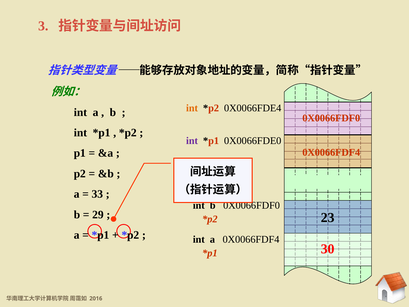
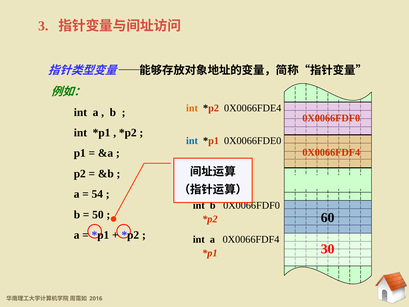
int colour: purple -> blue (192, 141)
33: 33 -> 54 (97, 194)
29: 29 -> 50 (98, 214)
23: 23 -> 60 (328, 217)
